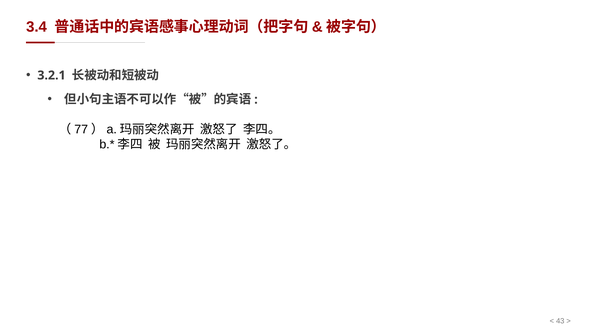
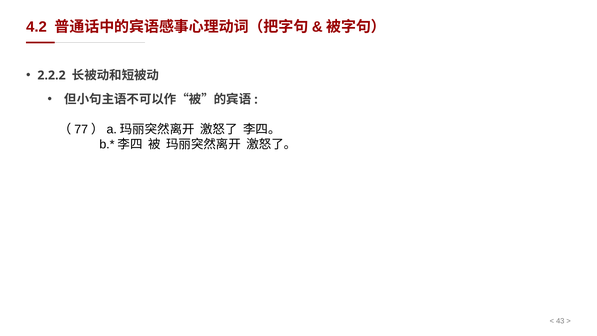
3.4: 3.4 -> 4.2 (37, 27)
3.2.1: 3.2.1 -> 2.2.2 (52, 75)
